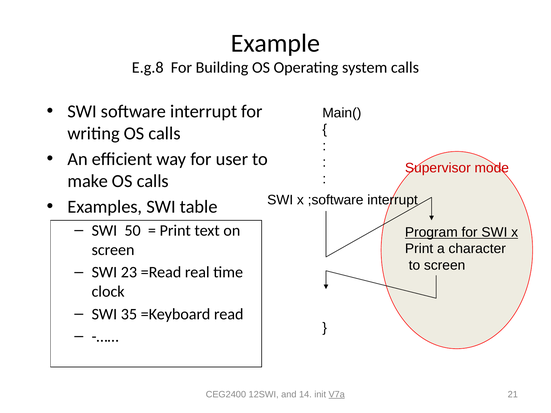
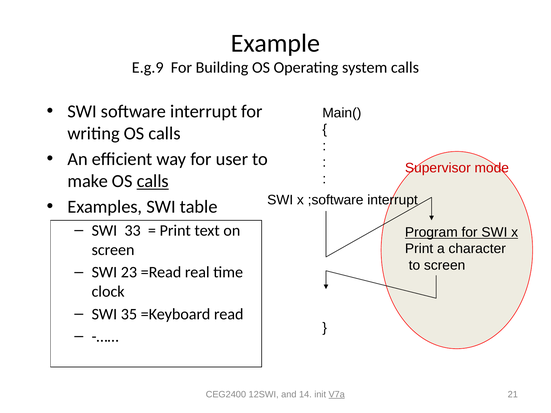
E.g.8: E.g.8 -> E.g.9 (148, 68)
calls underline: none -> present (153, 181)
50: 50 -> 33 (133, 231)
